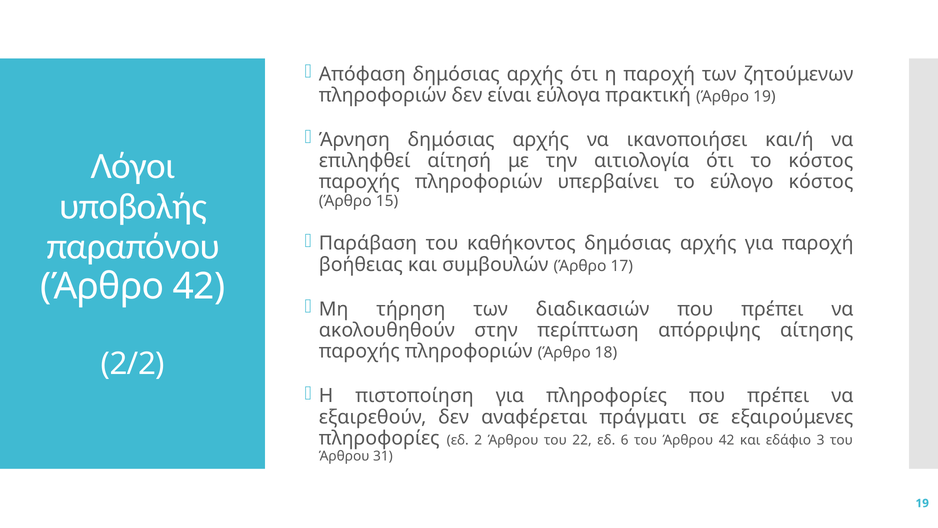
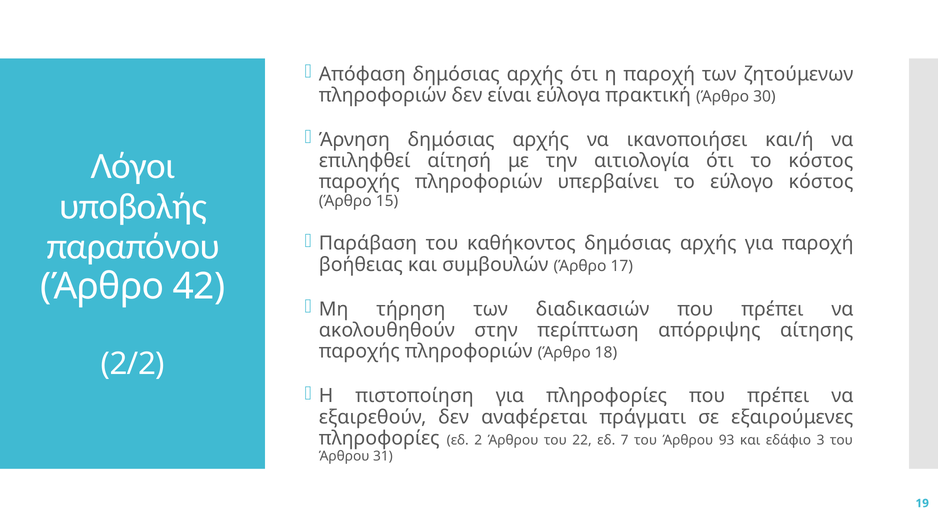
Άρθρο 19: 19 -> 30 (764, 96)
6: 6 -> 7 (625, 440)
Άρθρου 42: 42 -> 93 (727, 440)
